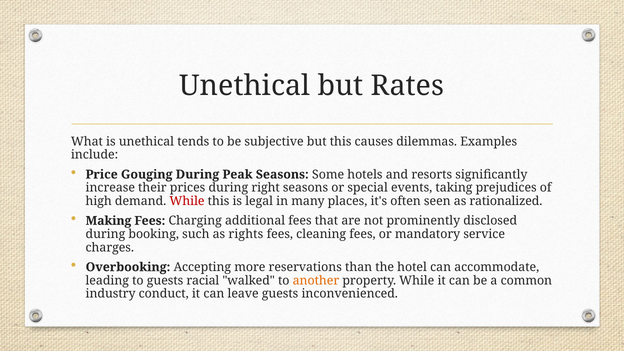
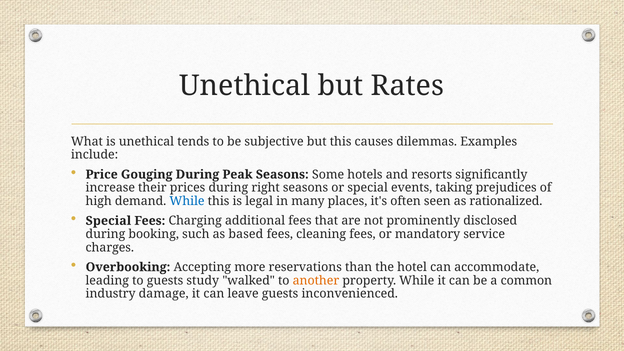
While colour: red -> blue (187, 201)
Making: Making -> Special (108, 221)
rights: rights -> based (246, 234)
racial: racial -> study (203, 280)
conduct: conduct -> damage (164, 294)
